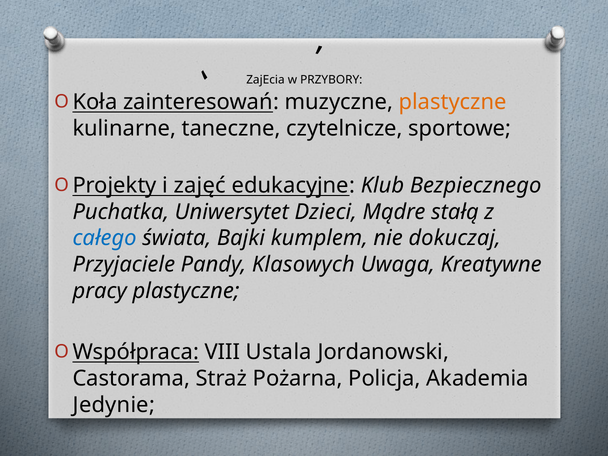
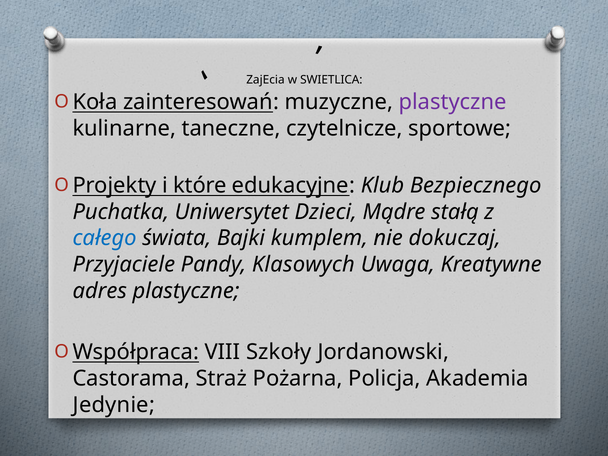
PRZYBORY: PRZYBORY -> SWIETLICA (331, 80)
plastyczne colour: orange -> purple (453, 102)
zajęć: zajęć -> które (200, 185)
pracy: pracy -> adres (100, 291)
Ustala: Ustala -> Szkoły (279, 352)
